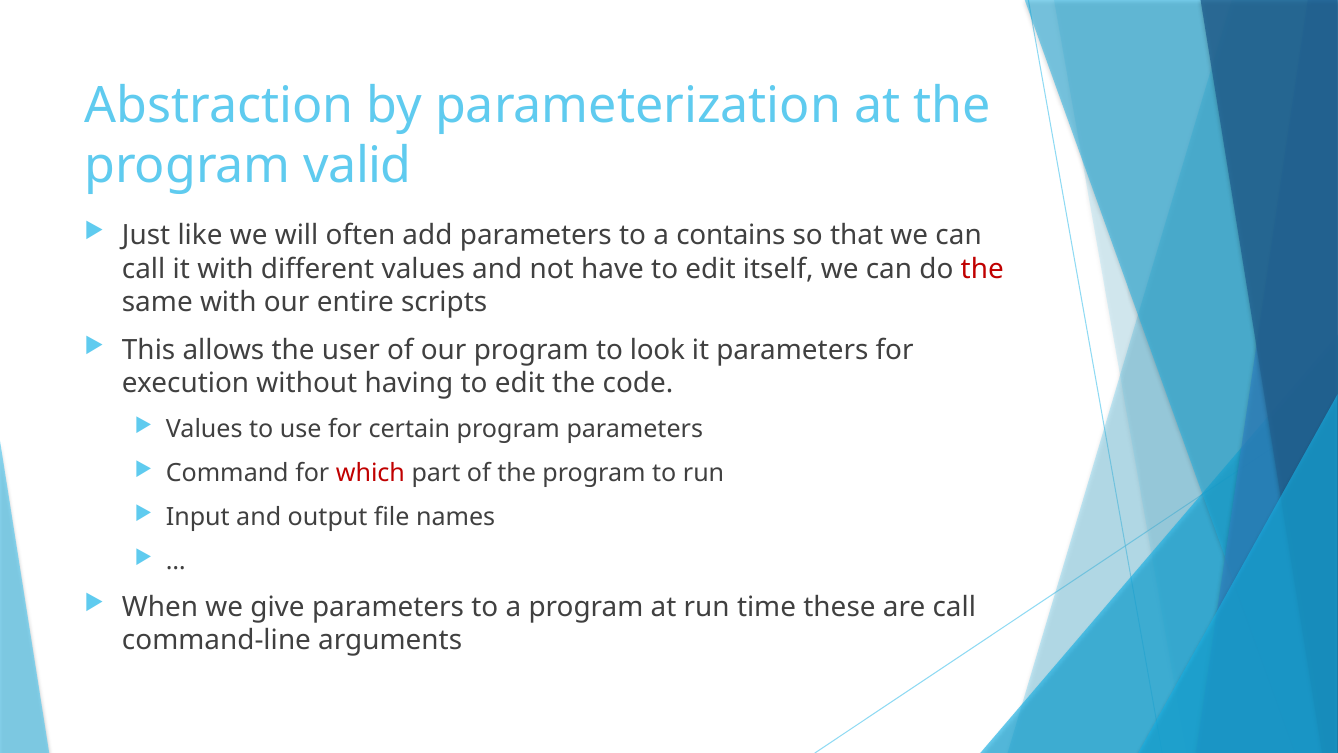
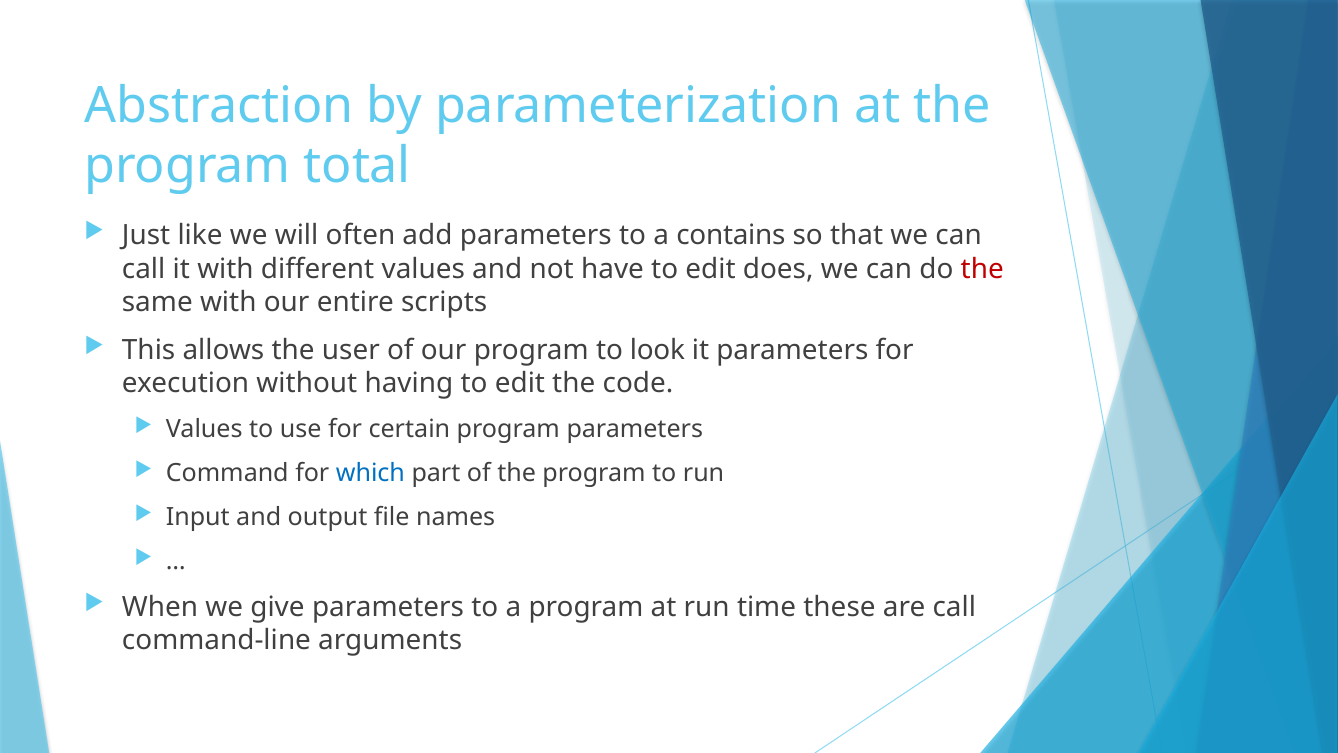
valid: valid -> total (357, 166)
itself: itself -> does (778, 269)
which colour: red -> blue (370, 473)
